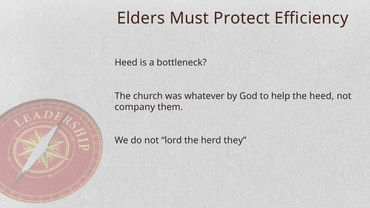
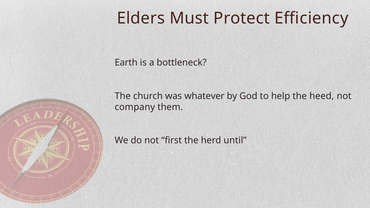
Heed: Heed -> Earth (126, 63)
lord: lord -> first (172, 140)
they: they -> until (235, 140)
